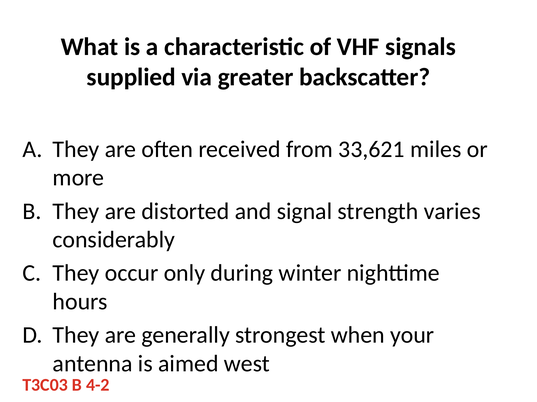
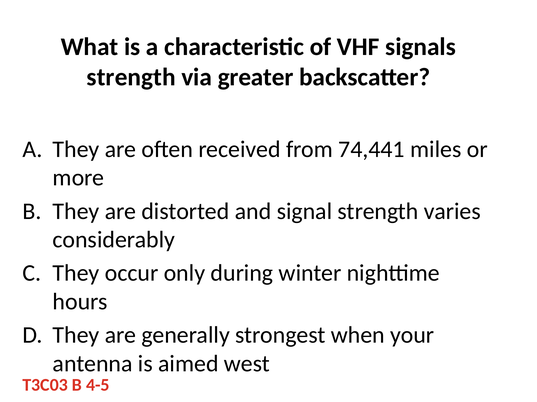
supplied: supplied -> strength (131, 77)
33,621: 33,621 -> 74,441 (371, 149)
4-2: 4-2 -> 4-5 (98, 386)
